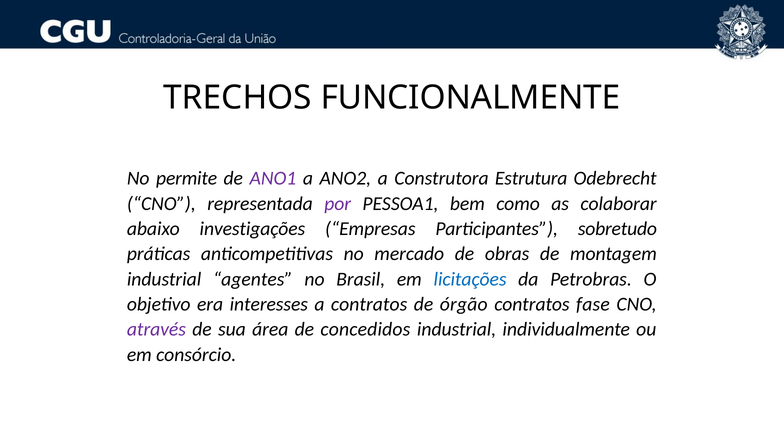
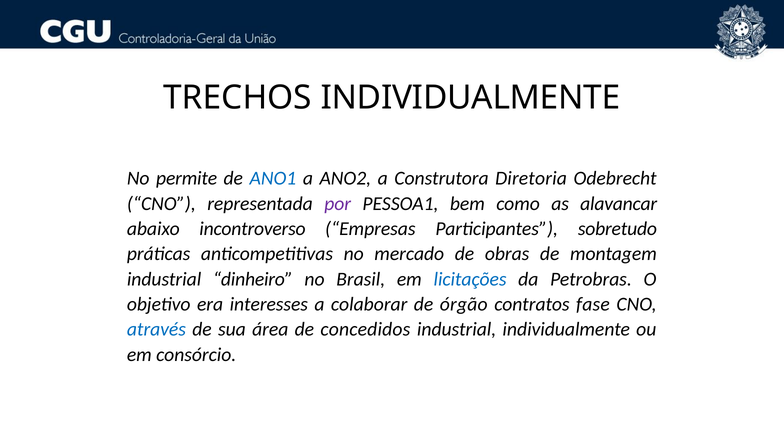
TRECHOS FUNCIONALMENTE: FUNCIONALMENTE -> INDIVIDUALMENTE (471, 98)
ANO1 colour: purple -> blue (273, 178)
Estrutura: Estrutura -> Diretoria (531, 178)
colaborar: colaborar -> alavancar (619, 204)
investigações: investigações -> incontroverso (252, 229)
agentes: agentes -> dinheiro (253, 279)
a contratos: contratos -> colaborar (369, 304)
através colour: purple -> blue (156, 329)
